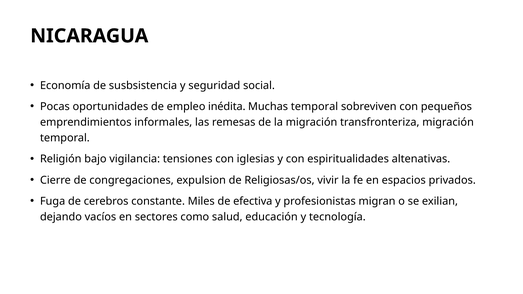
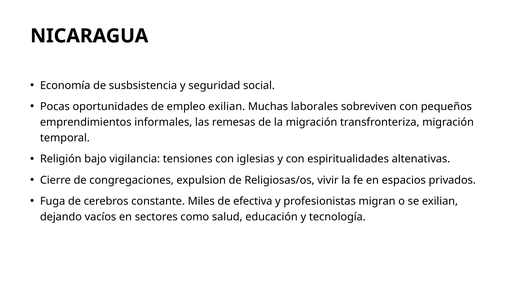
empleo inédita: inédita -> exilian (227, 107)
Muchas temporal: temporal -> laborales (315, 107)
